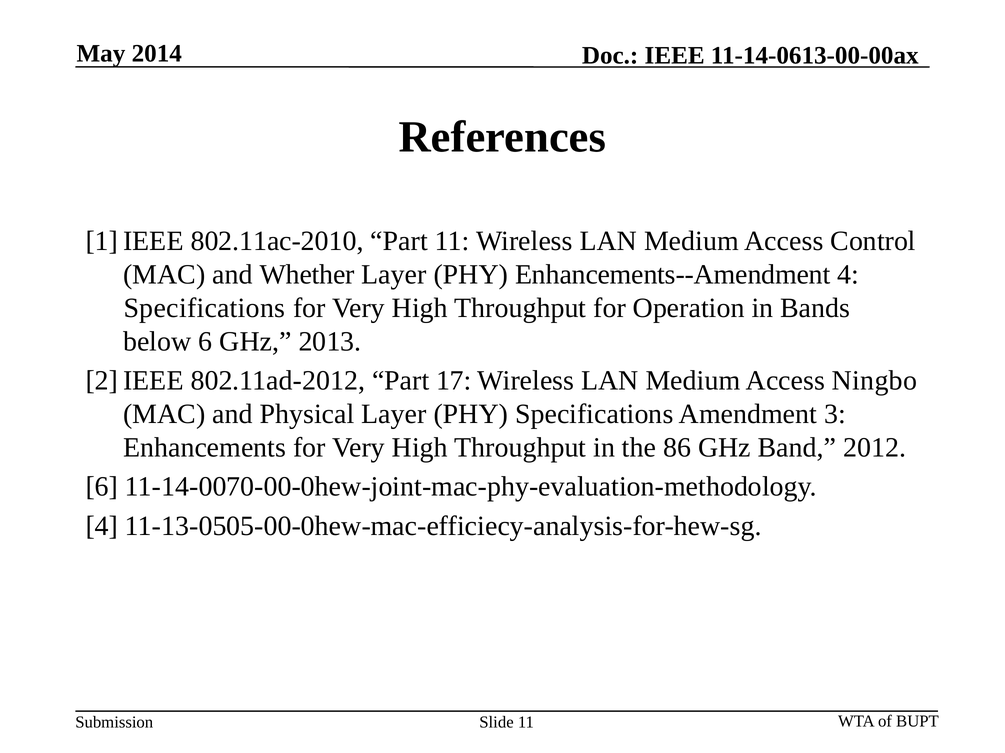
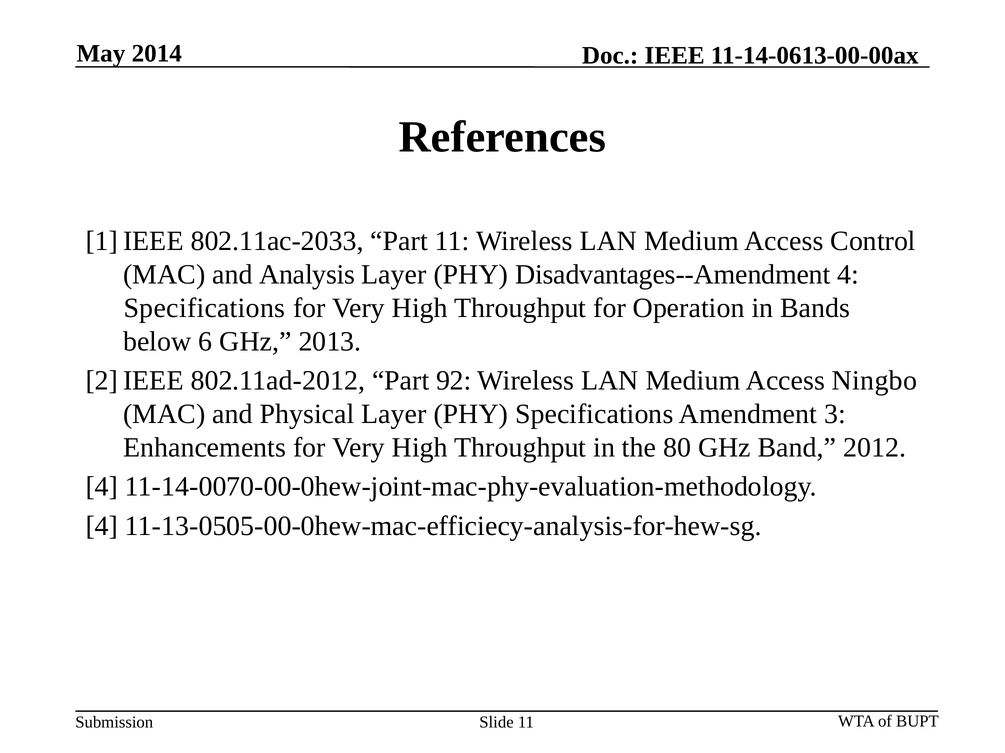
802.11ac-2010: 802.11ac-2010 -> 802.11ac-2033 (277, 242)
Whether: Whether -> Analysis (307, 275)
Enhancements--Amendment: Enhancements--Amendment -> Disadvantages--Amendment (673, 275)
17: 17 -> 92 (454, 381)
86: 86 -> 80 (677, 448)
6: 6 -> 4 (102, 487)
